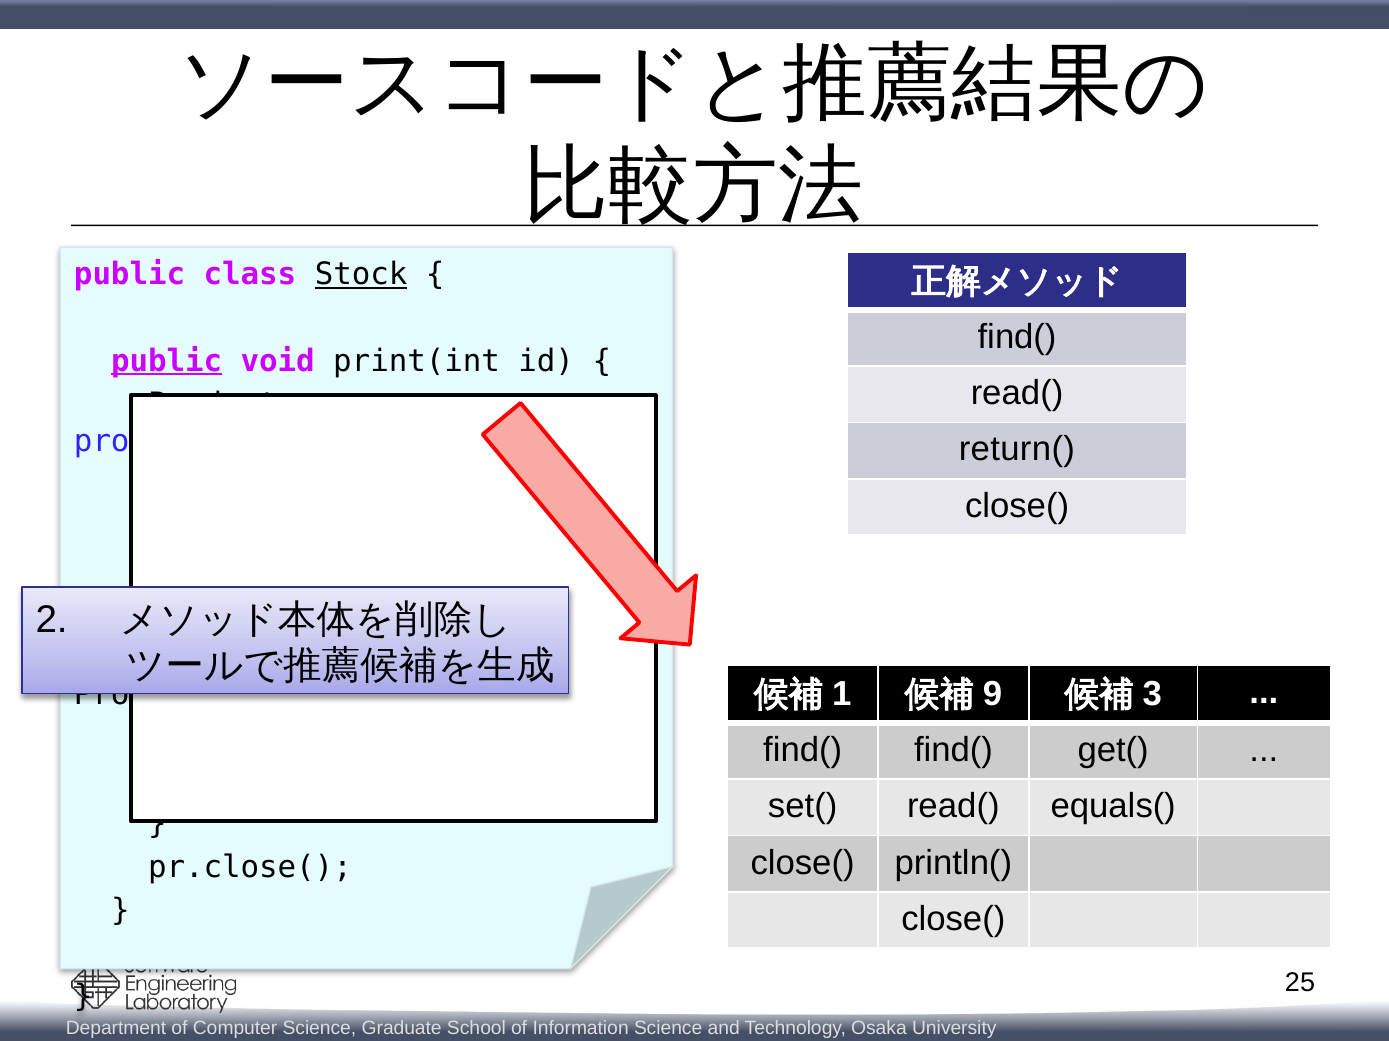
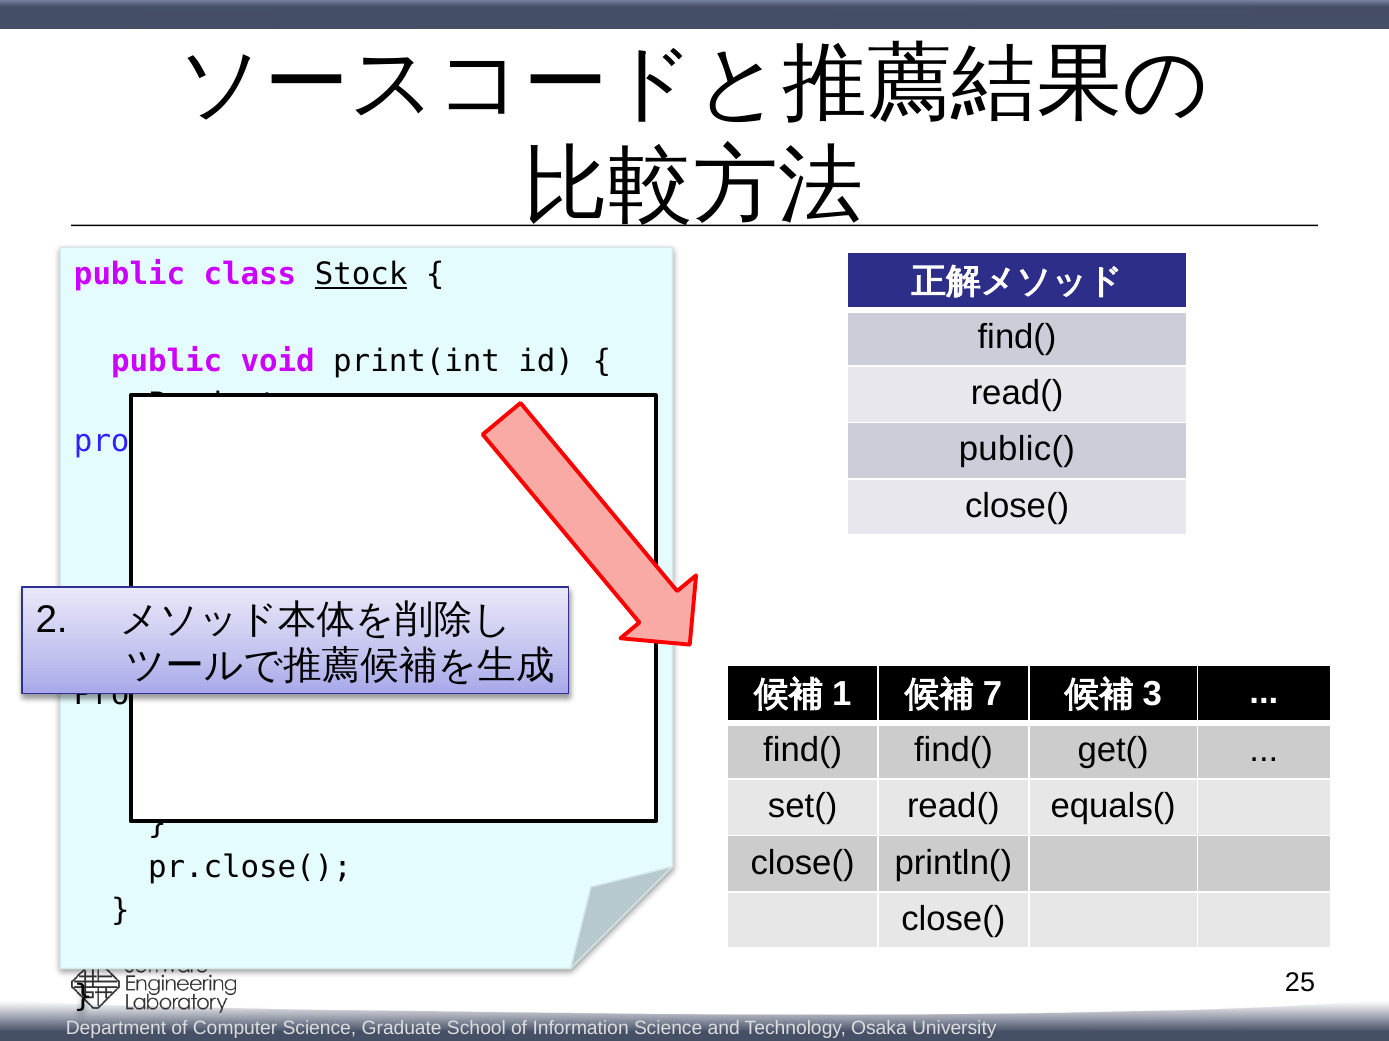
public underline: present -> none (167, 361)
return(: return( -> public( (1017, 450)
9: 9 -> 7 (993, 695)
